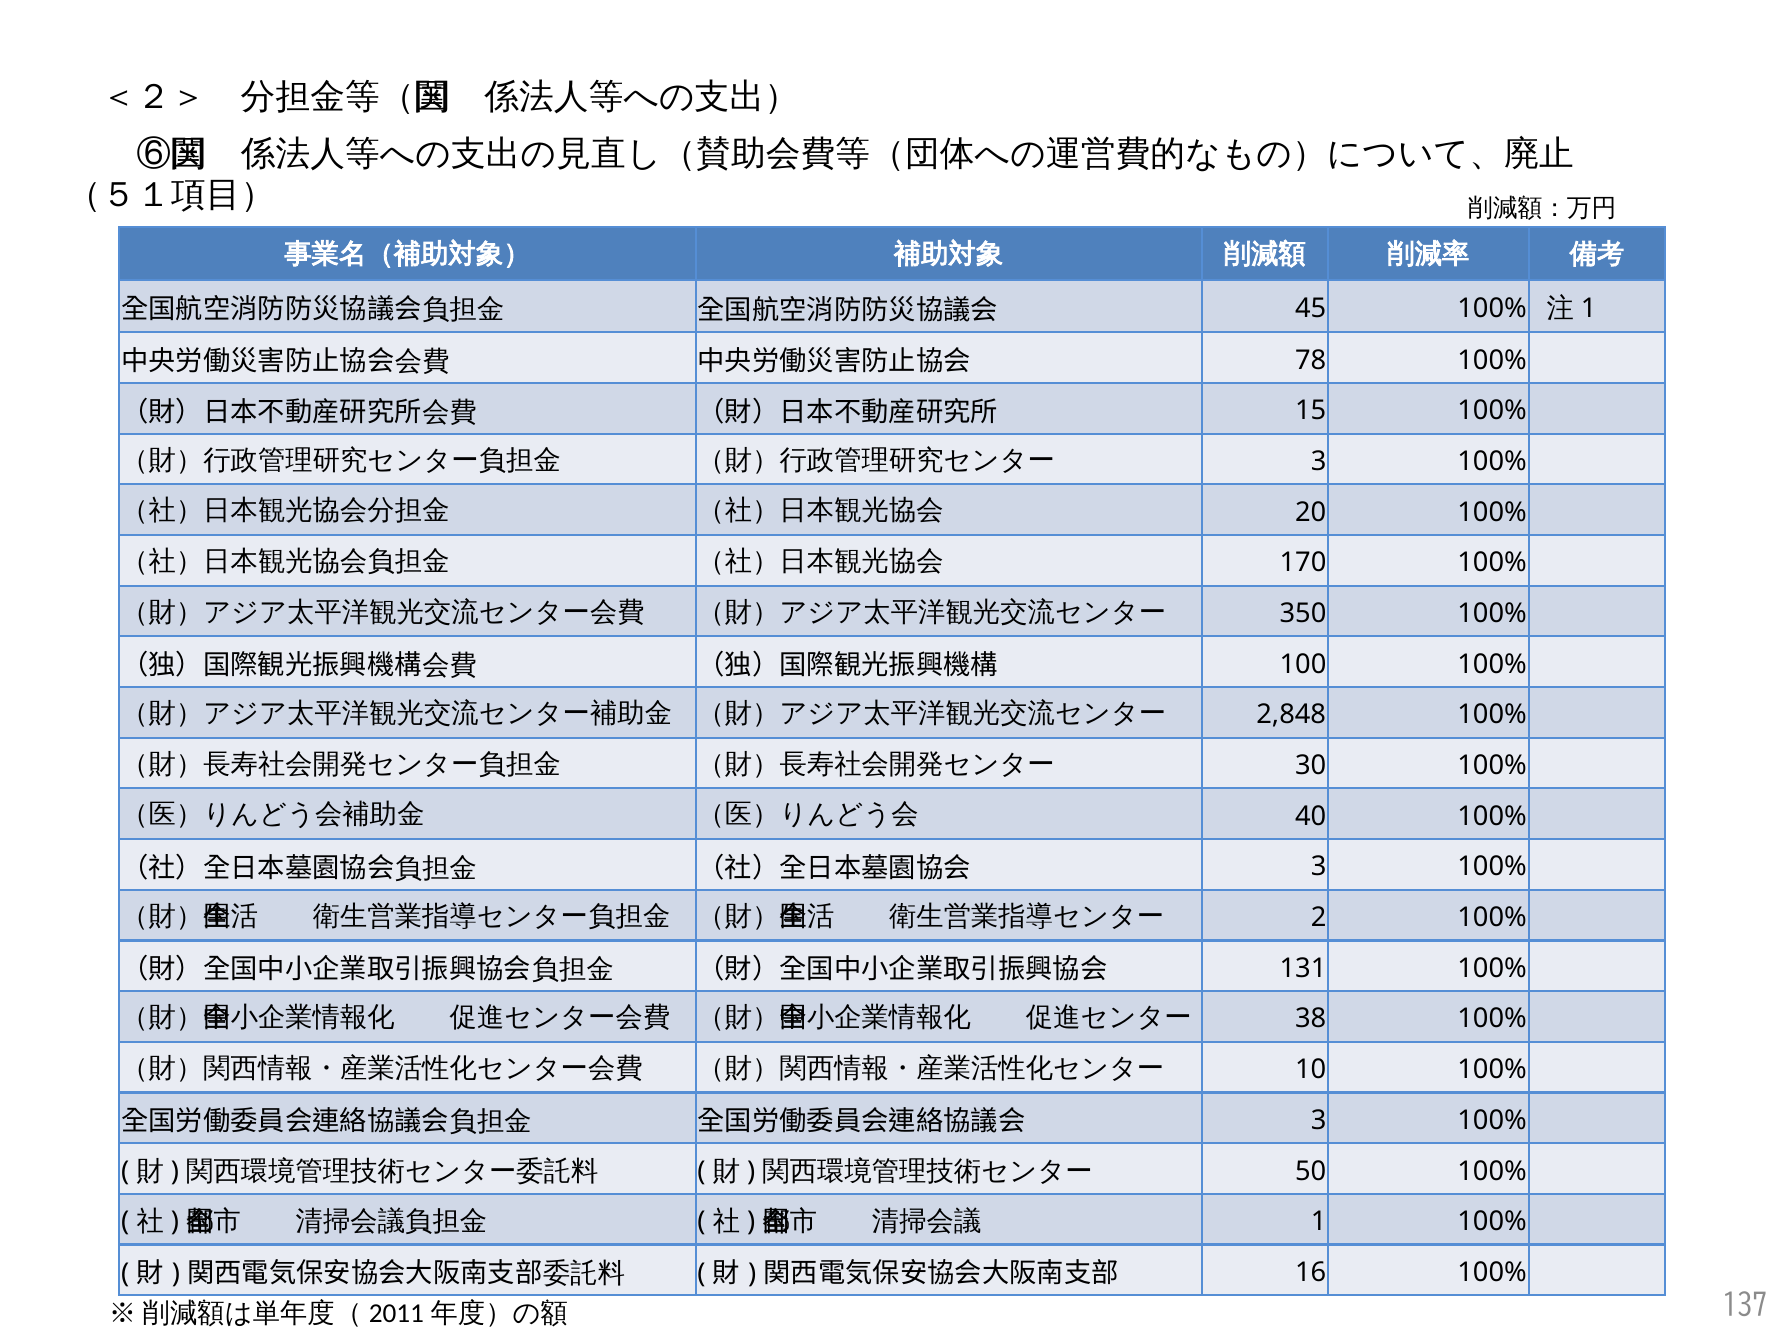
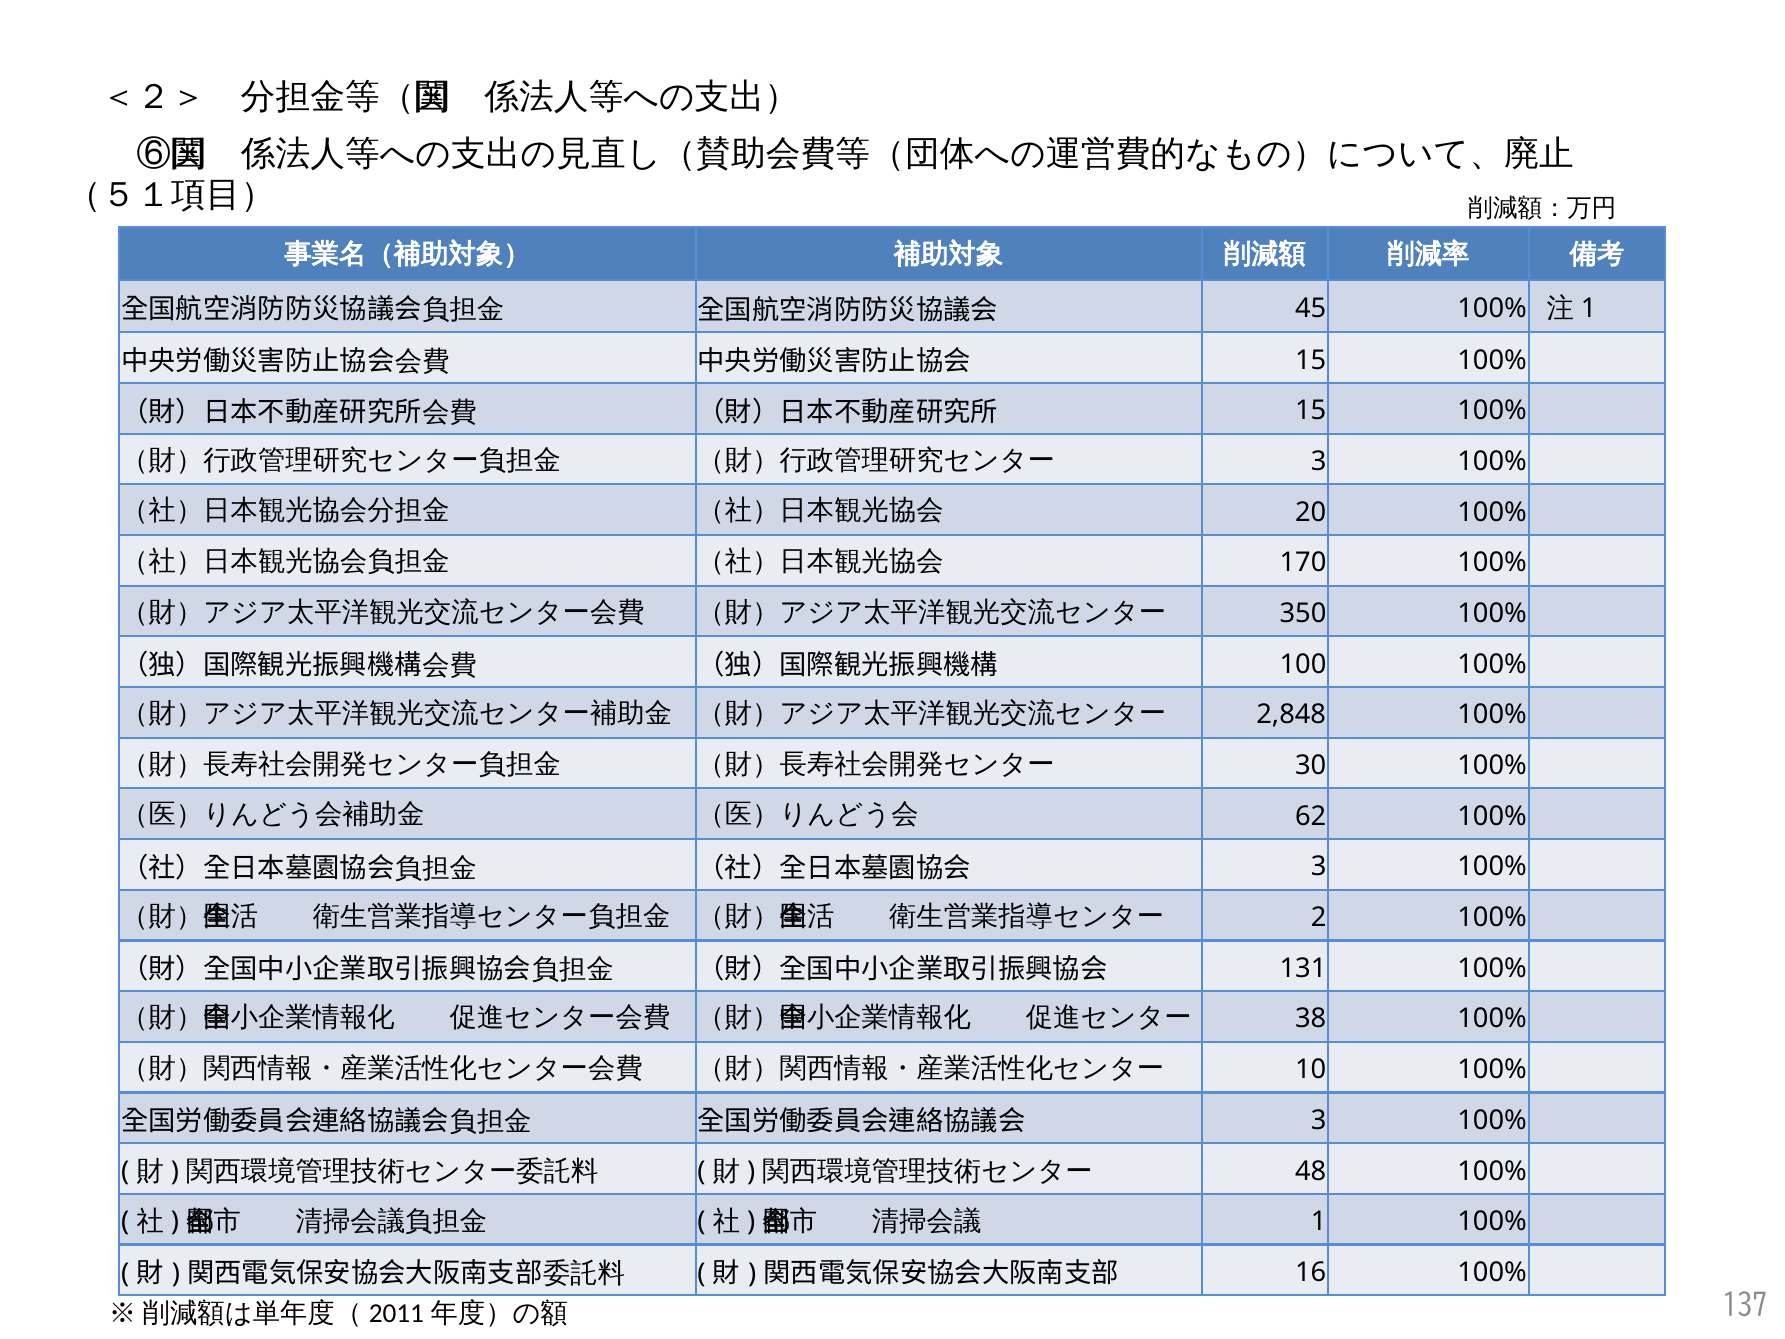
78: 78 -> 15 (1311, 360)
40: 40 -> 62 (1311, 816)
50: 50 -> 48 (1311, 1171)
